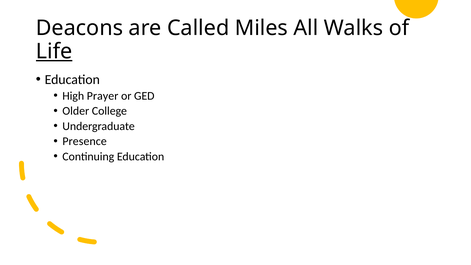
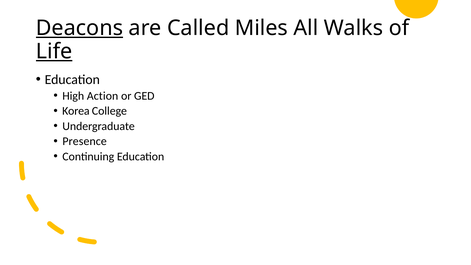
Deacons underline: none -> present (79, 28)
Prayer: Prayer -> Action (103, 96)
Older: Older -> Korea (76, 111)
